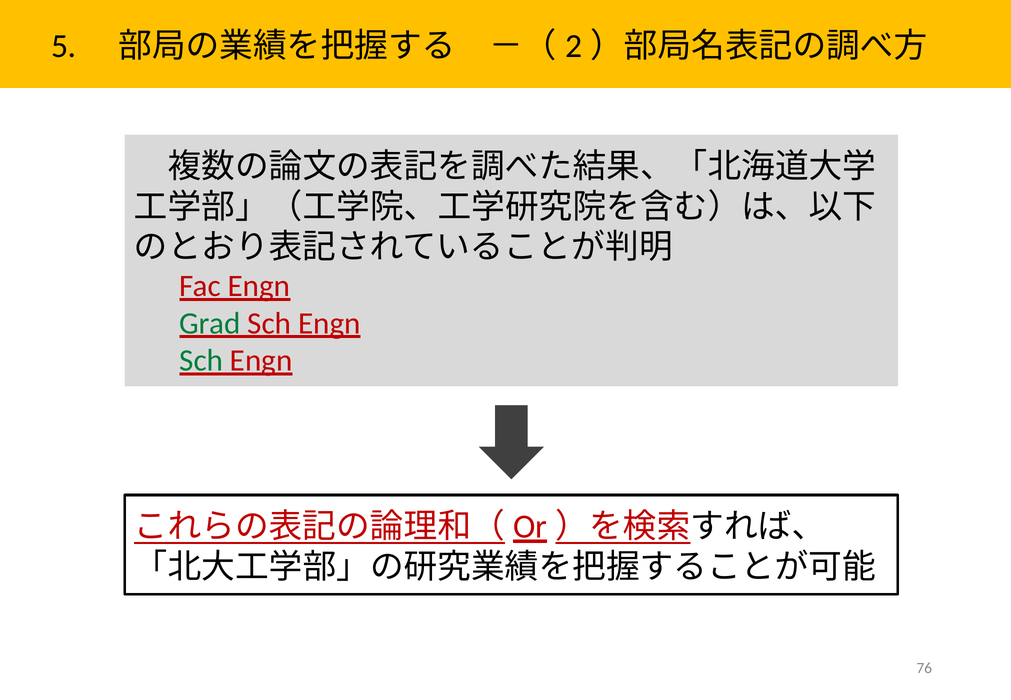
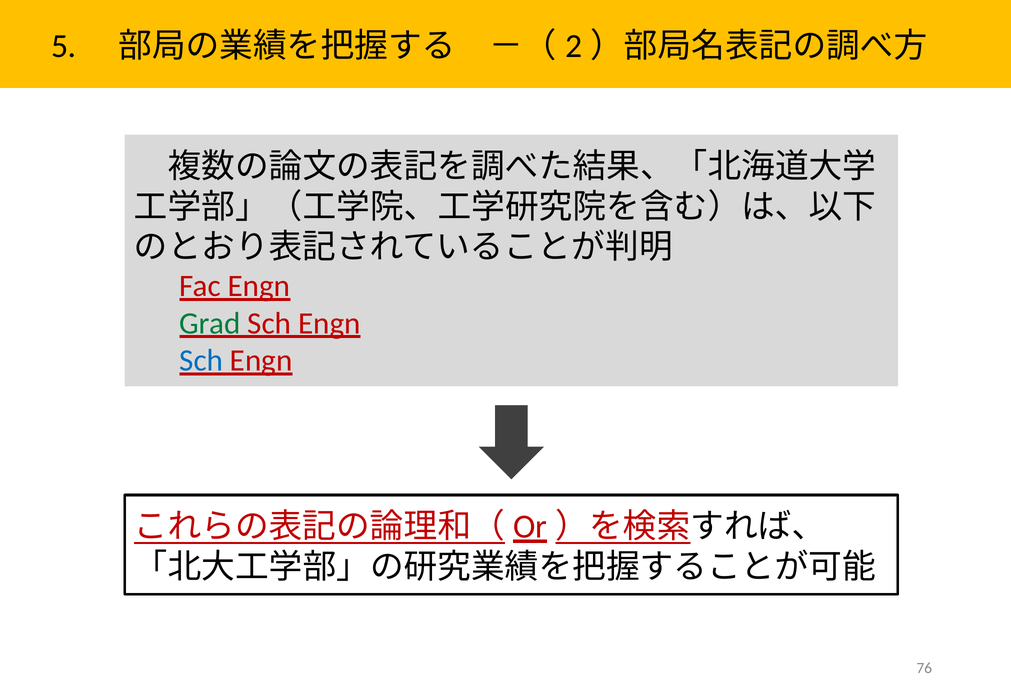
Sch colour: green -> blue (201, 361)
